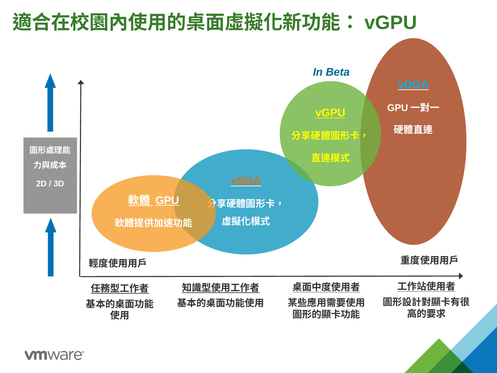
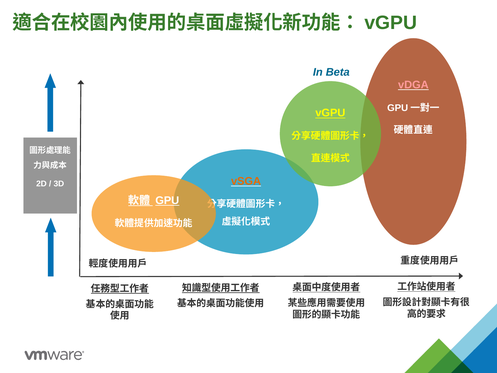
vDGA colour: light blue -> pink (413, 85)
